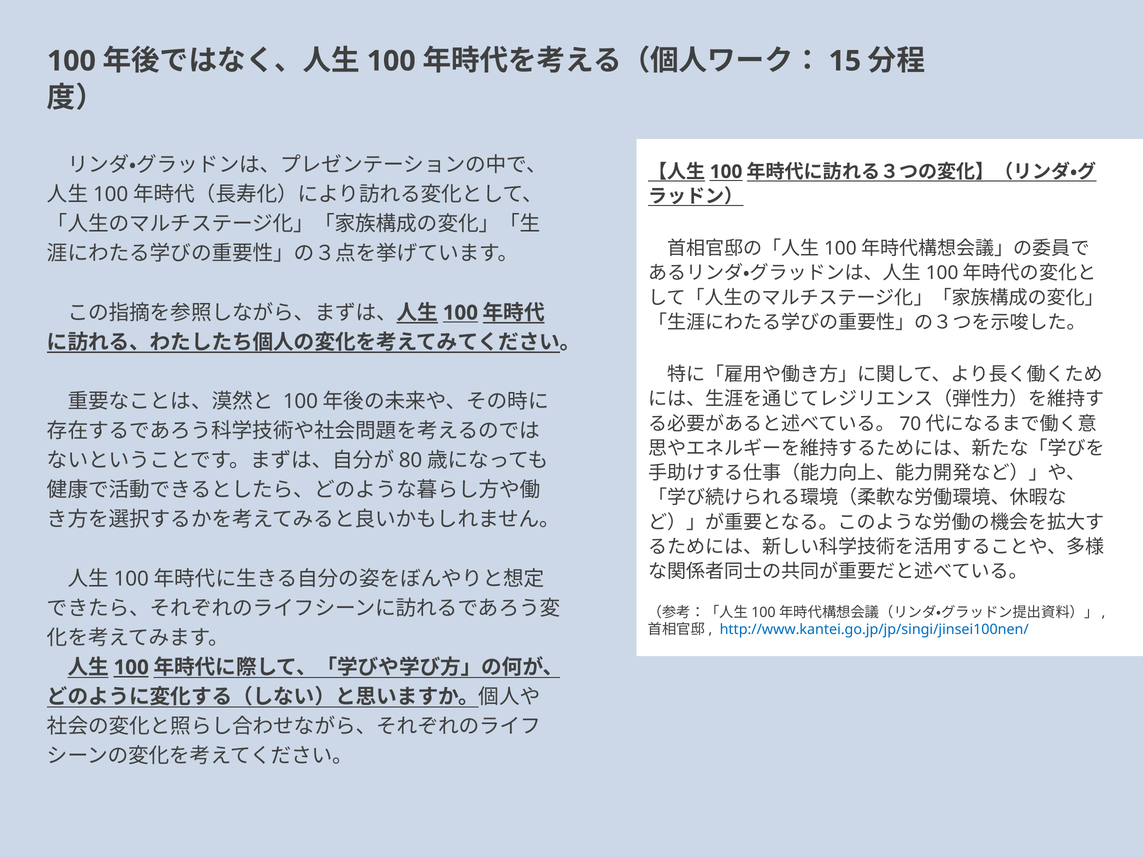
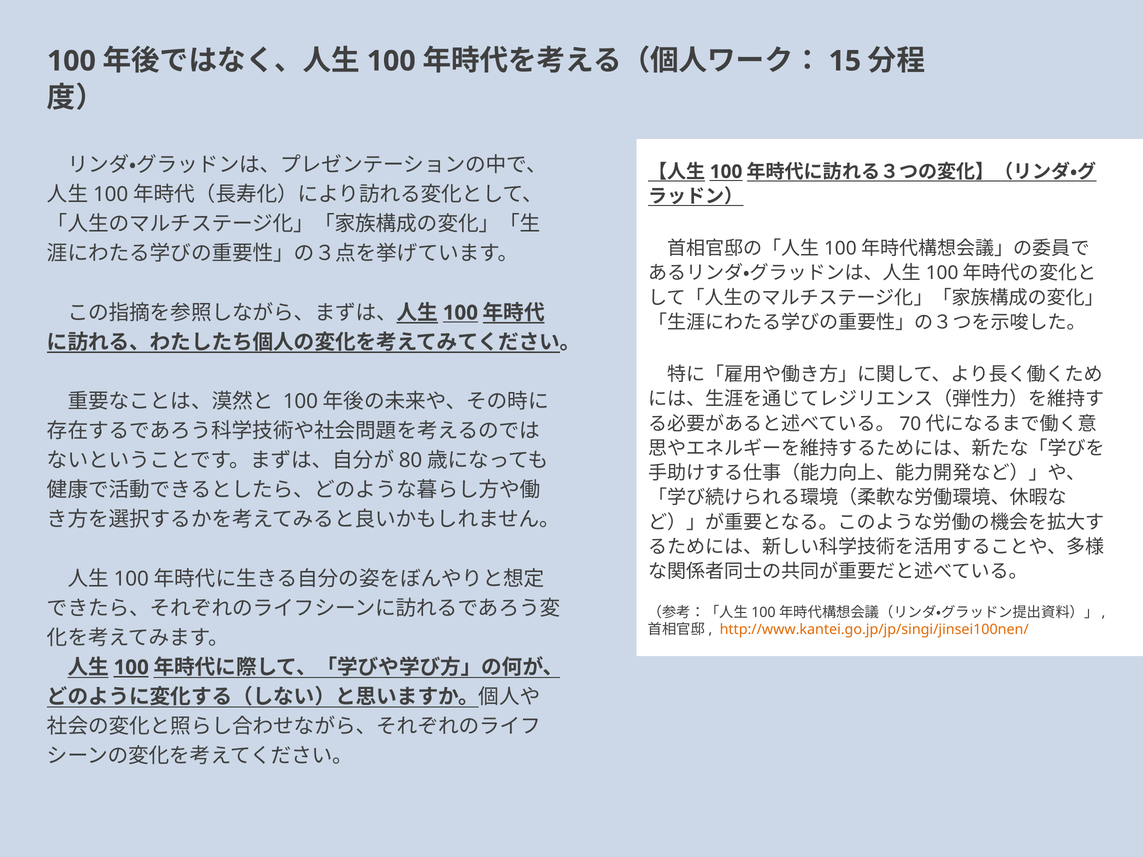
http://www.kantei.go.jp/jp/singi/jinsei100nen/ colour: blue -> orange (874, 630)
